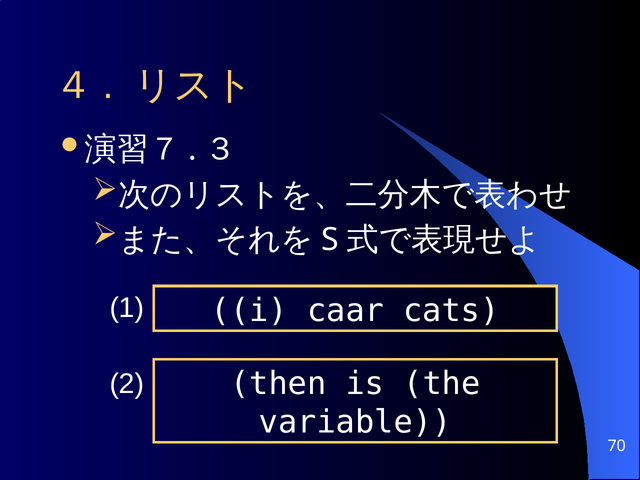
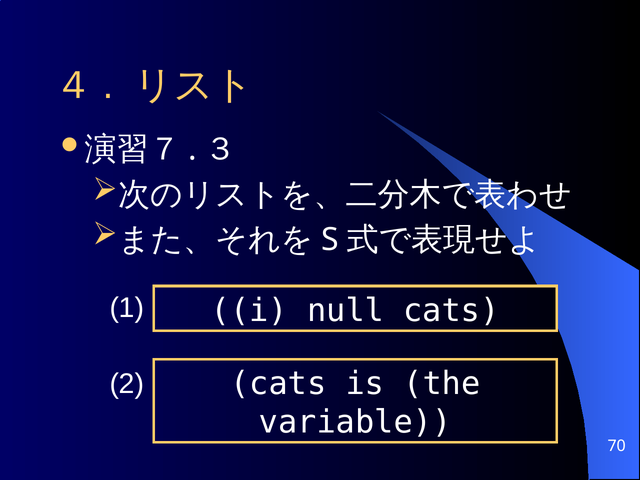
caar: caar -> null (346, 311)
then: then -> cats (278, 384)
